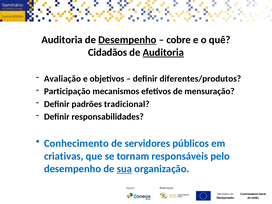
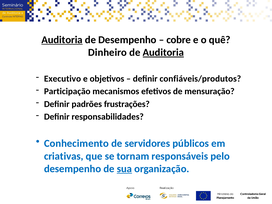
Auditoria underline: none -> present (62, 40)
Desempenho underline: present -> none (127, 40)
Cidadãos: Cidadãos -> Dinheiro (108, 52)
Avaliação: Avaliação -> Executivo (62, 79)
diferentes/produtos: diferentes/produtos -> confiáveis/produtos (200, 79)
tradicional: tradicional -> frustrações (127, 104)
